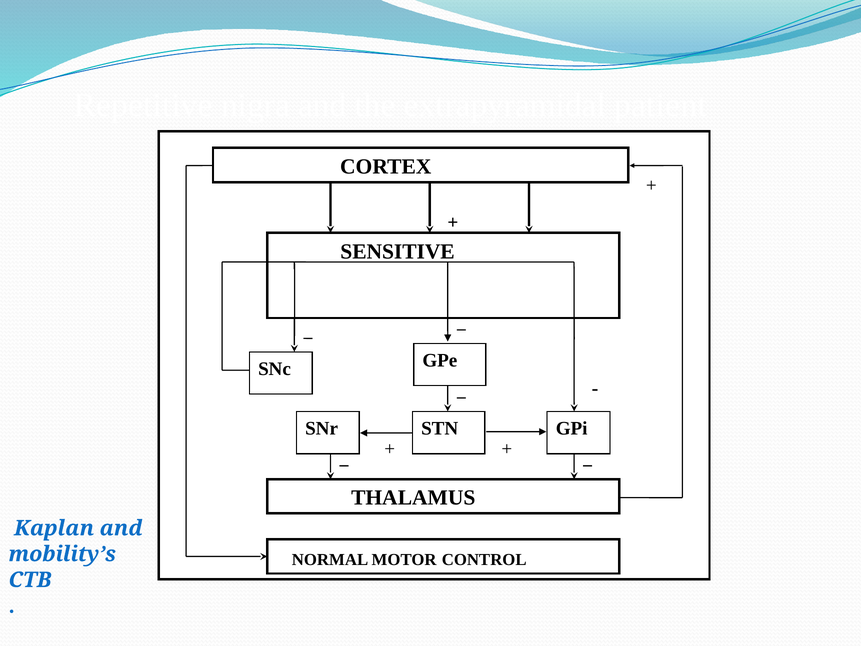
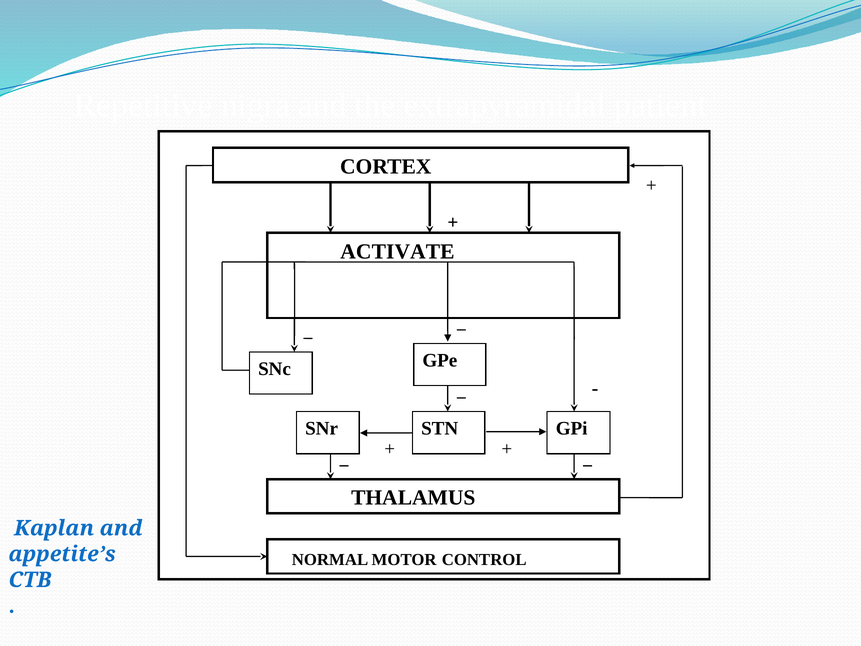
SENSITIVE: SENSITIVE -> ACTIVATE (397, 251)
mobility’s: mobility’s -> appetite’s (62, 554)
